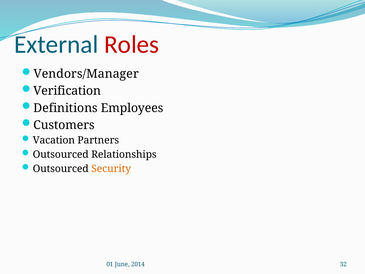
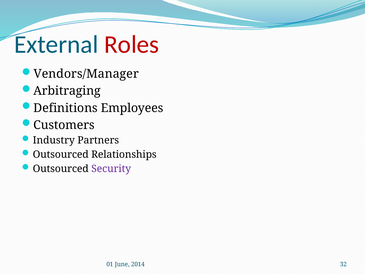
Verification: Verification -> Arbitraging (67, 91)
Vacation: Vacation -> Industry (54, 140)
Security colour: orange -> purple (111, 169)
